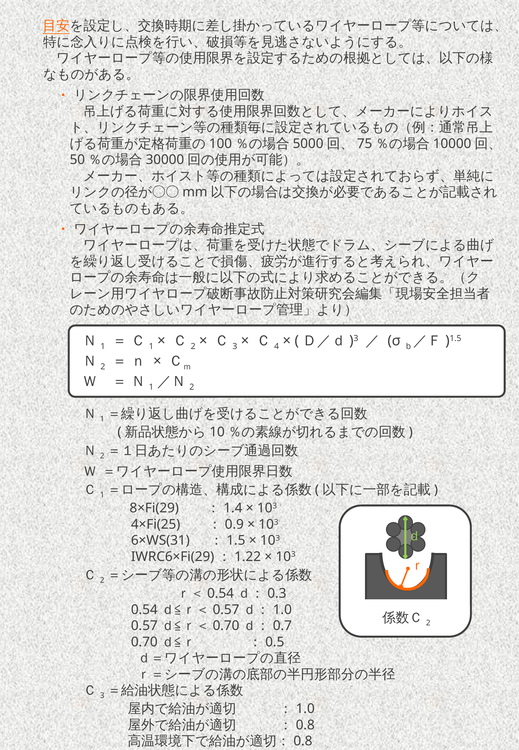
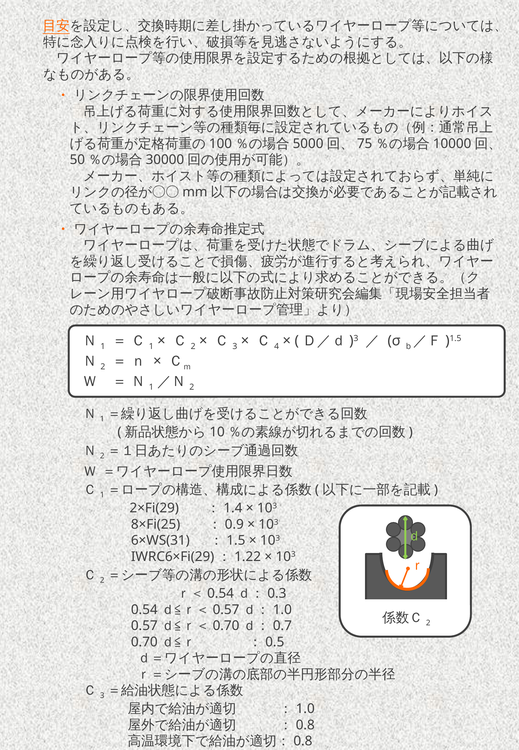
8×Fi(29: 8×Fi(29 -> 2×Fi(29 (154, 508)
4×Fi(25: 4×Fi(25 -> 8×Fi(25 (156, 524)
